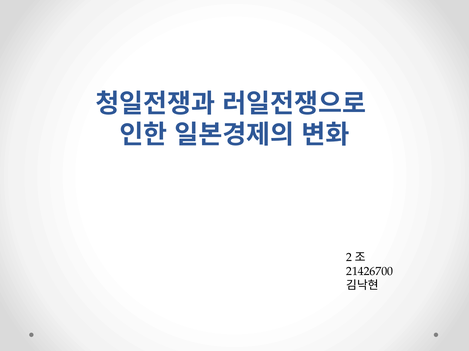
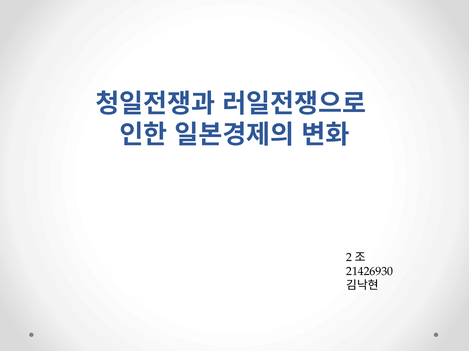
21426700: 21426700 -> 21426930 (370, 272)
